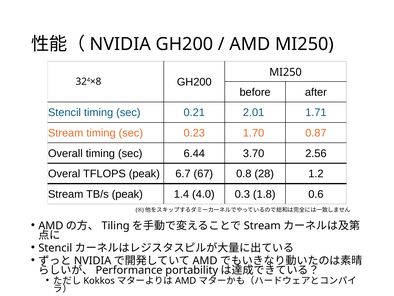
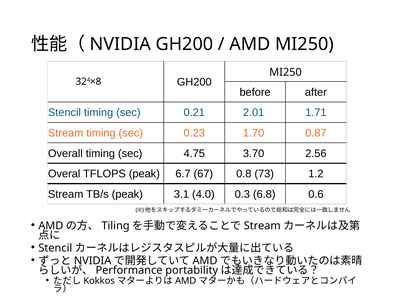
6.44: 6.44 -> 4.75 (194, 153)
28: 28 -> 73 (264, 173)
1.4: 1.4 -> 3.1 (181, 194)
1.8: 1.8 -> 6.8 (264, 194)
